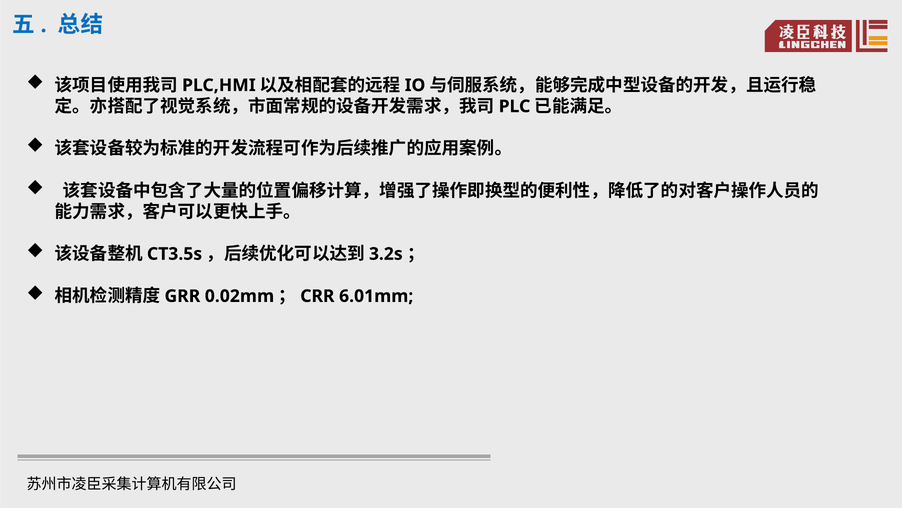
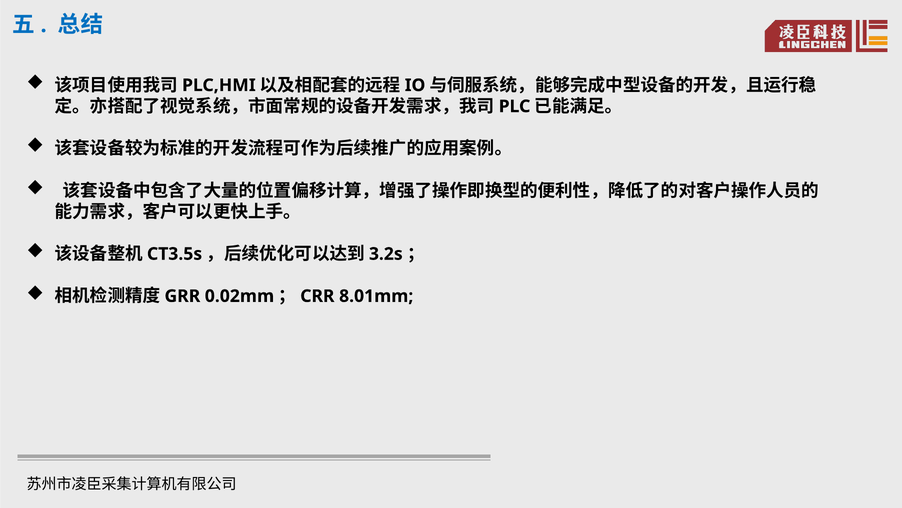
6.01mm: 6.01mm -> 8.01mm (376, 296)
